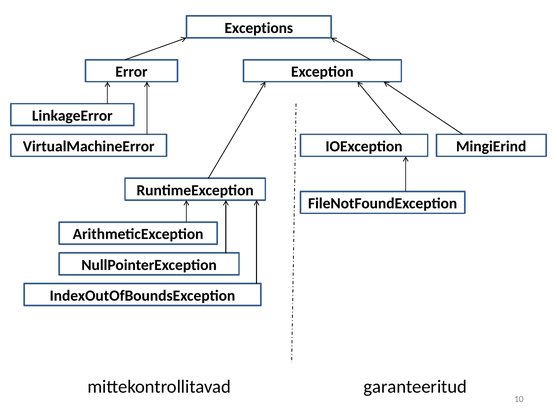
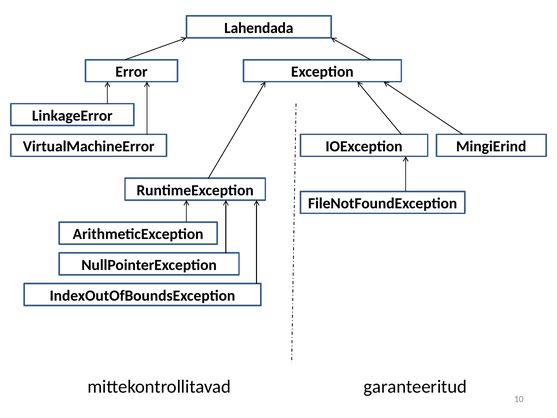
Exceptions: Exceptions -> Lahendada (259, 28)
